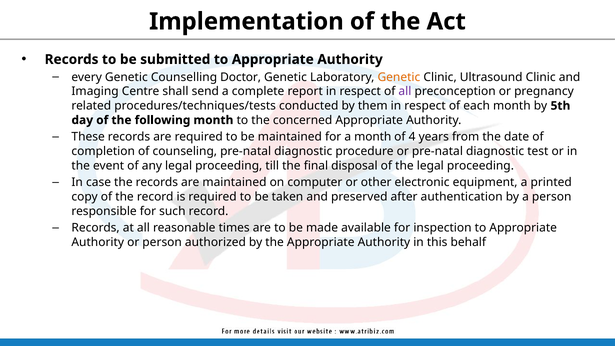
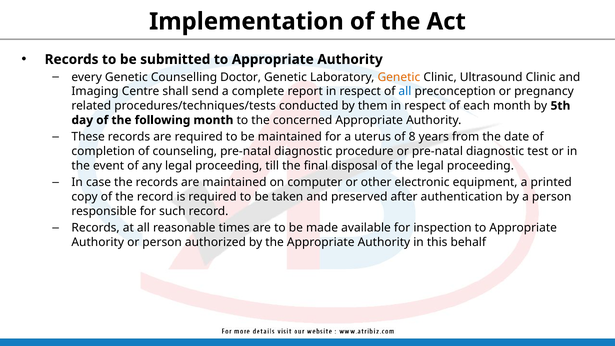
all colour: purple -> blue (405, 91)
a month: month -> uterus (373, 137)
4: 4 -> 8 (412, 137)
